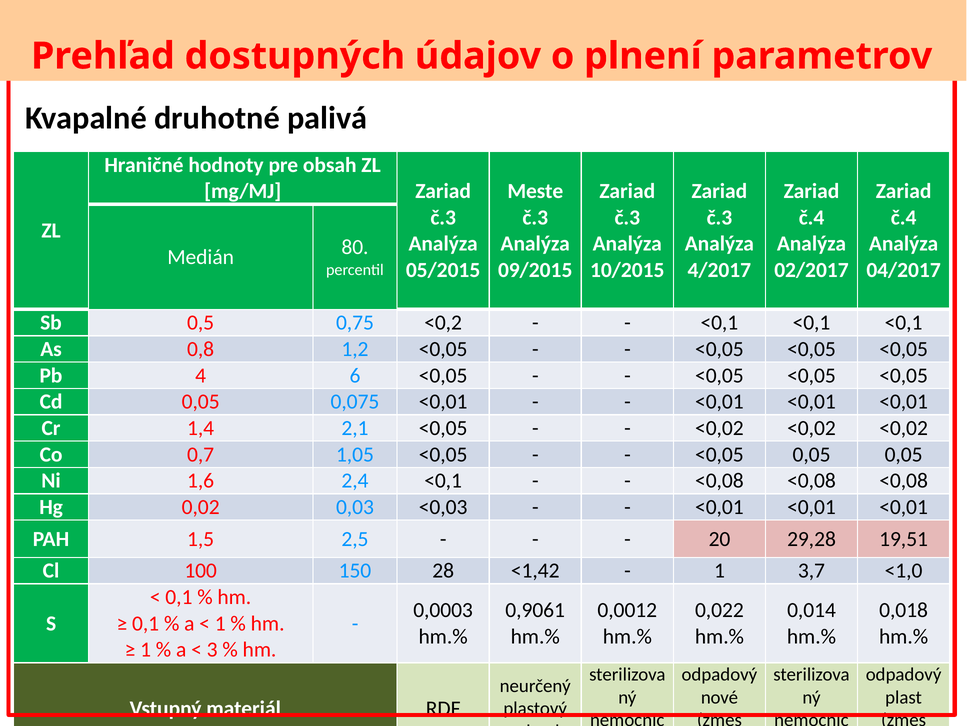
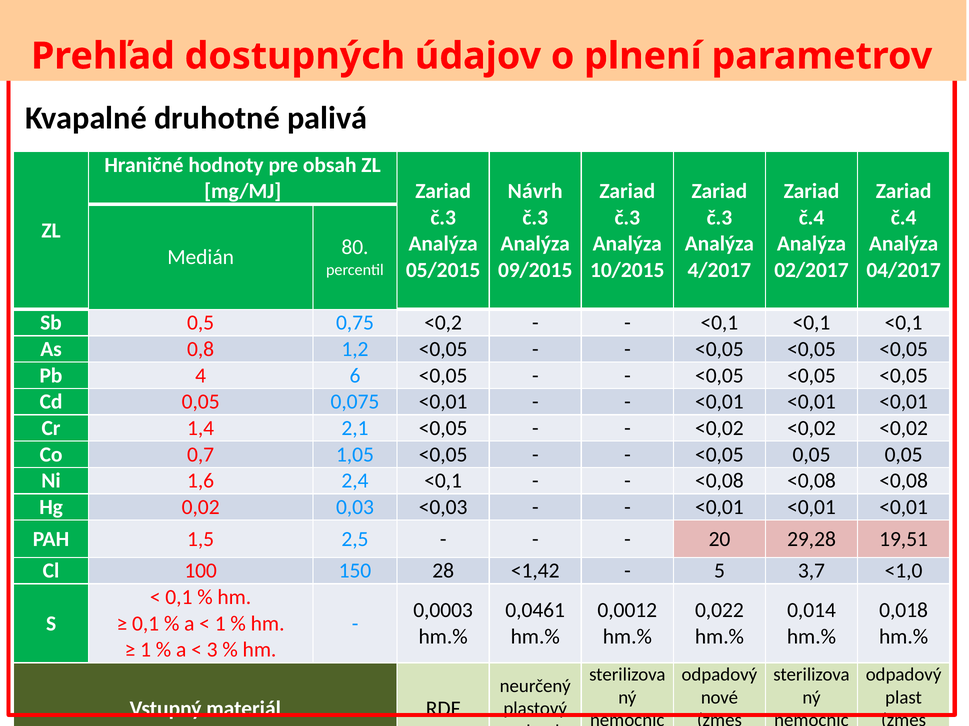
Meste: Meste -> Návrh (535, 192)
1: 1 -> 5 (719, 571)
0,9061: 0,9061 -> 0,0461 (535, 611)
